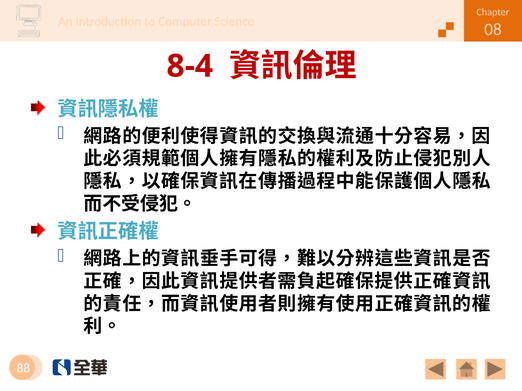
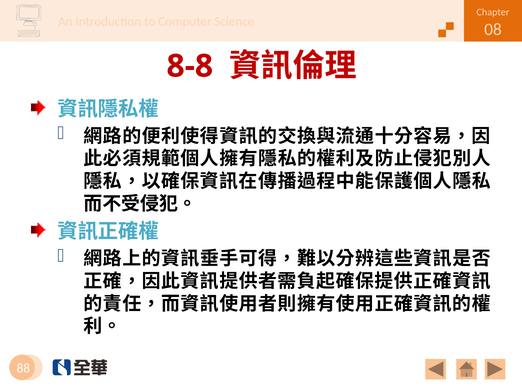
8-4: 8-4 -> 8-8 (190, 66)
